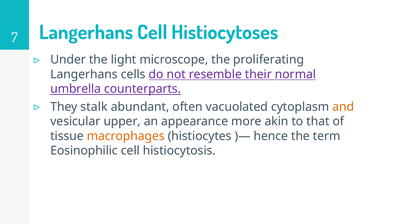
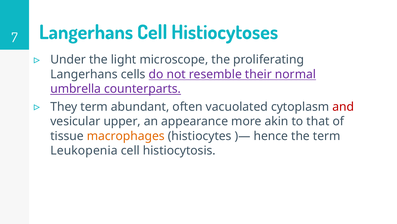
They stalk: stalk -> term (94, 106)
and colour: orange -> red (343, 106)
Eosinophilic: Eosinophilic -> Leukopenia (84, 150)
